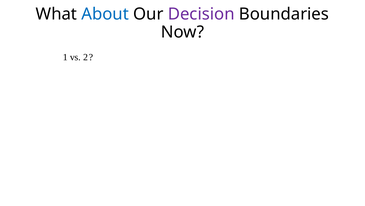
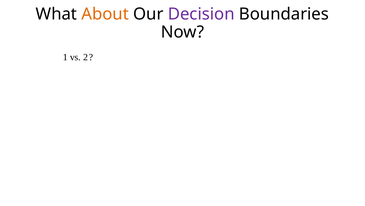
About colour: blue -> orange (105, 14)
